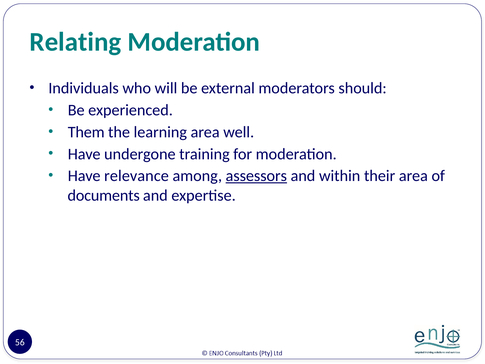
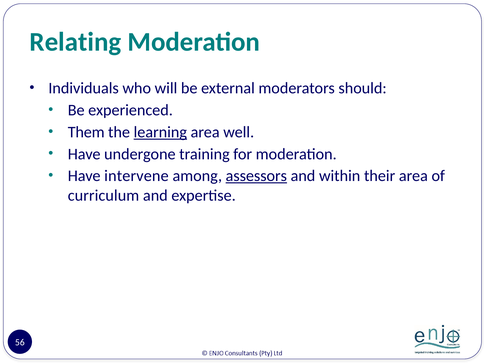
learning underline: none -> present (160, 132)
relevance: relevance -> intervene (136, 176)
documents: documents -> curriculum (104, 195)
